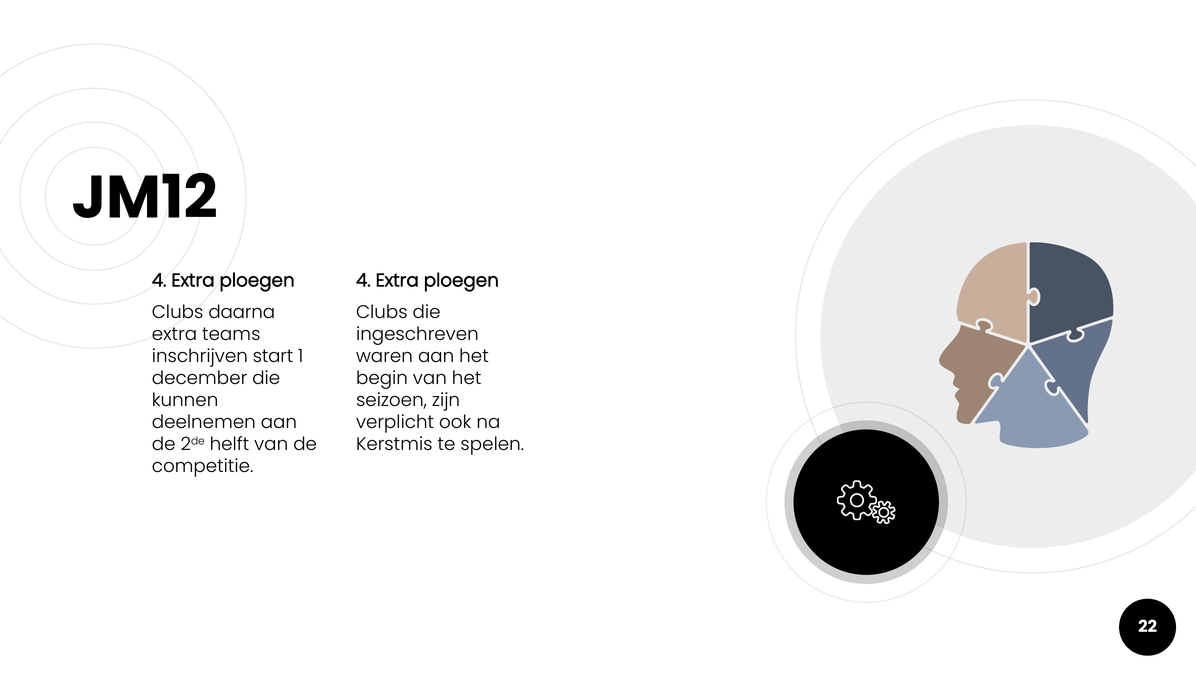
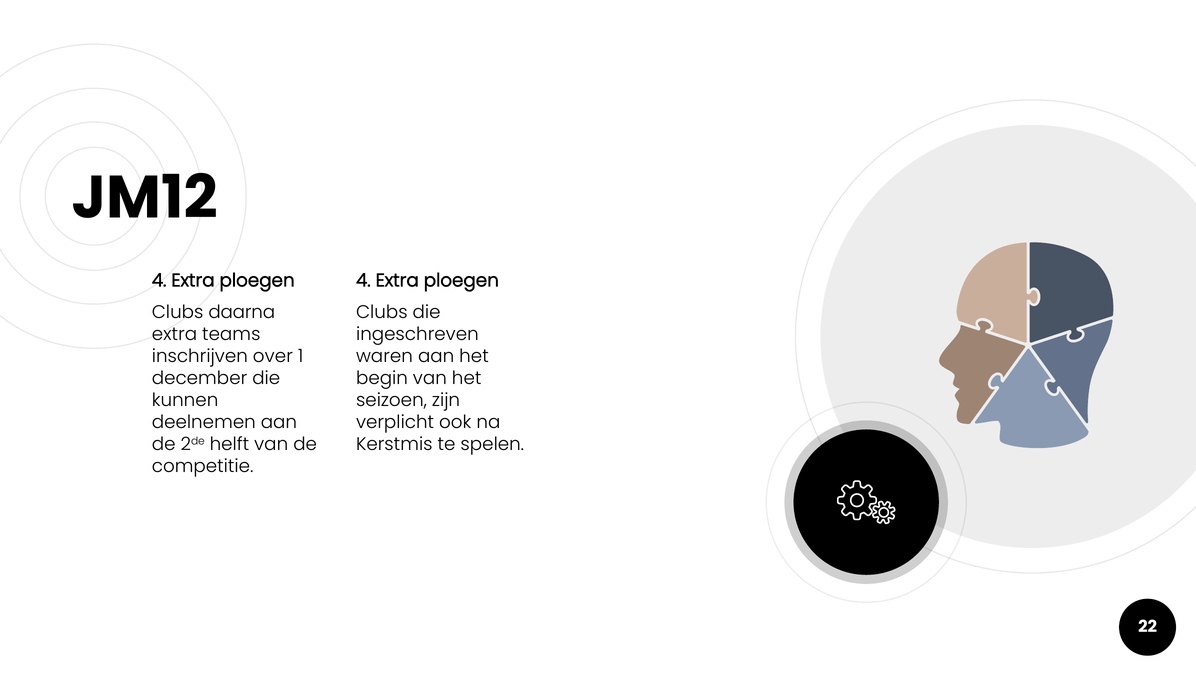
start: start -> over (273, 356)
